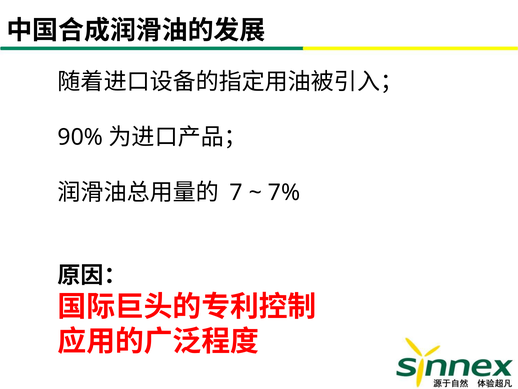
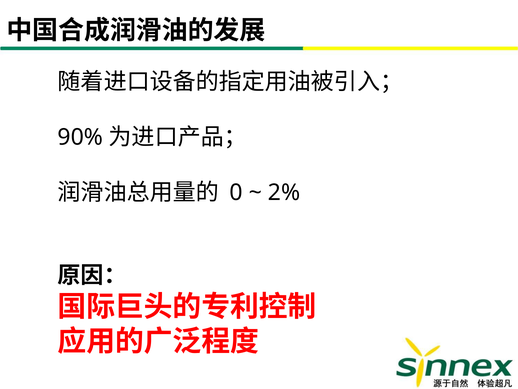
7: 7 -> 0 (236, 192)
7%: 7% -> 2% (284, 192)
